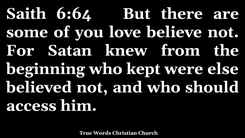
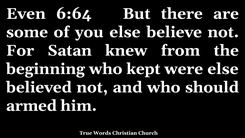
Saith: Saith -> Even (26, 14)
you love: love -> else (125, 32)
access: access -> armed (31, 106)
